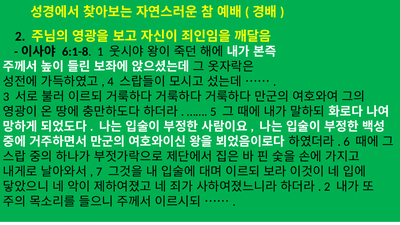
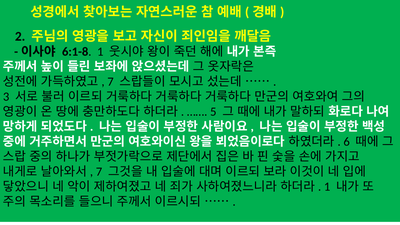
4: 4 -> 7 (111, 82)
2: 2 -> 1 (327, 187)
